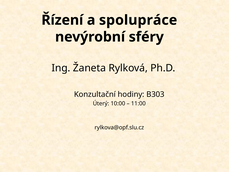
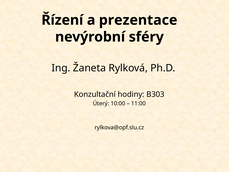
spolupráce: spolupráce -> prezentace (138, 20)
